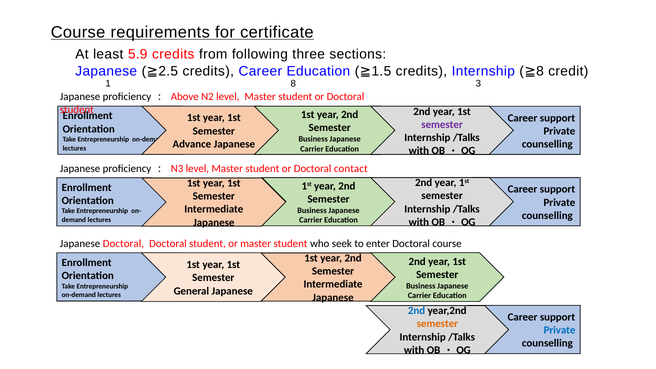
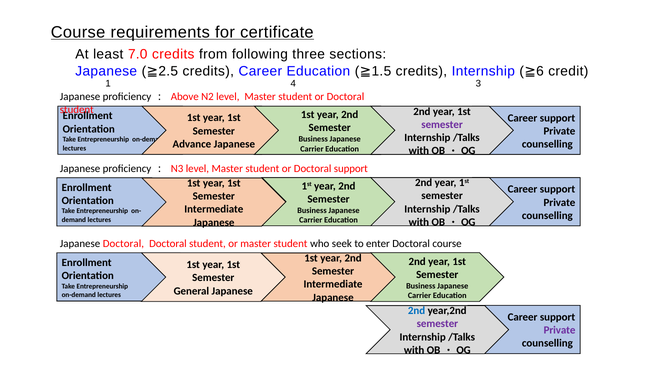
5.9: 5.9 -> 7.0 (138, 54)
8: 8 -> 6 (540, 71)
1 8: 8 -> 4 (293, 83)
Doctoral contact: contact -> support (351, 169)
semester colour: orange -> purple (437, 324)
Private colour: blue -> purple (560, 330)
